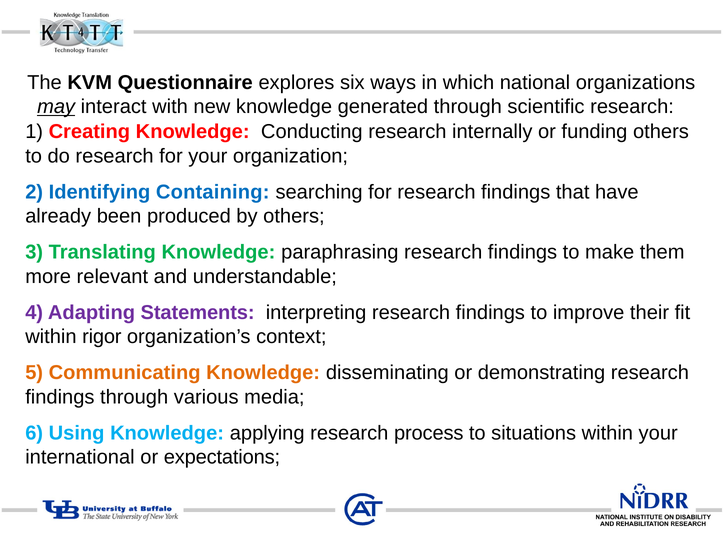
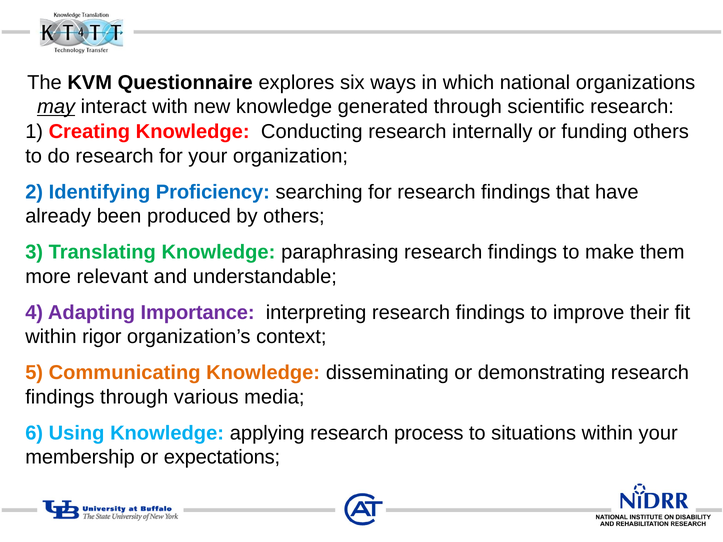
Containing: Containing -> Proficiency (213, 192)
Statements: Statements -> Importance (198, 313)
international: international -> membership (80, 457)
